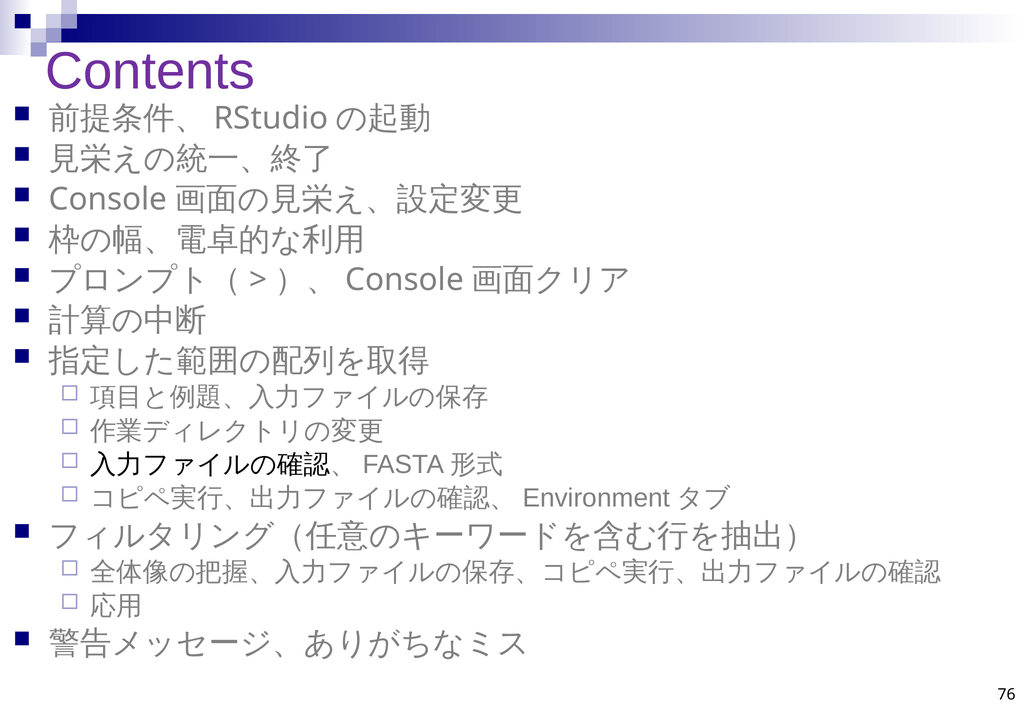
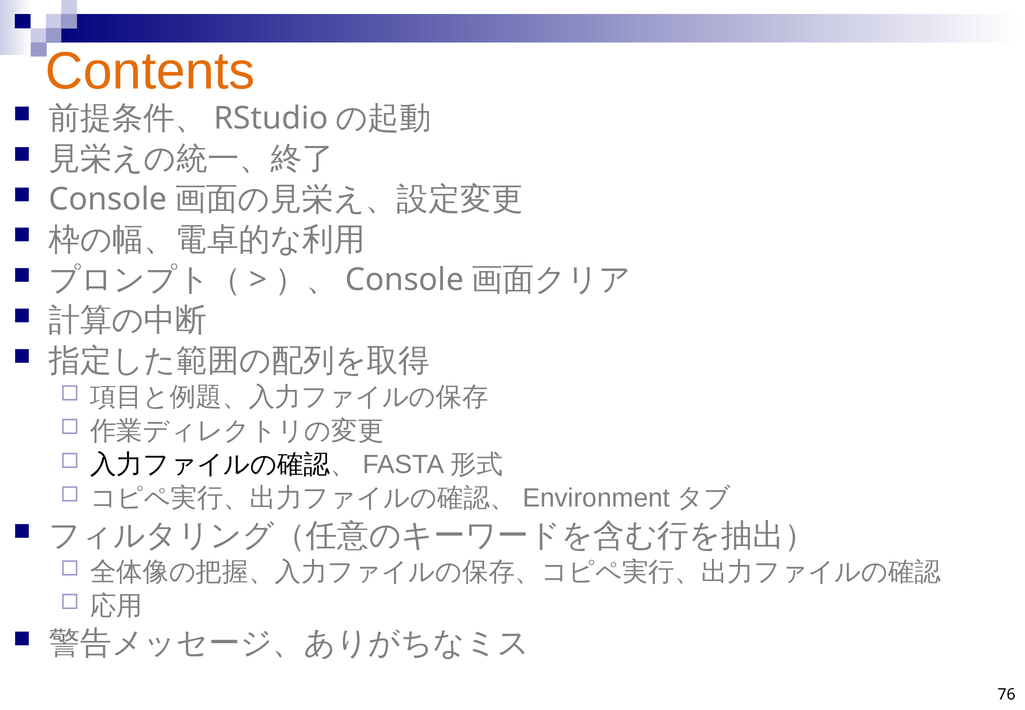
Contents colour: purple -> orange (150, 71)
